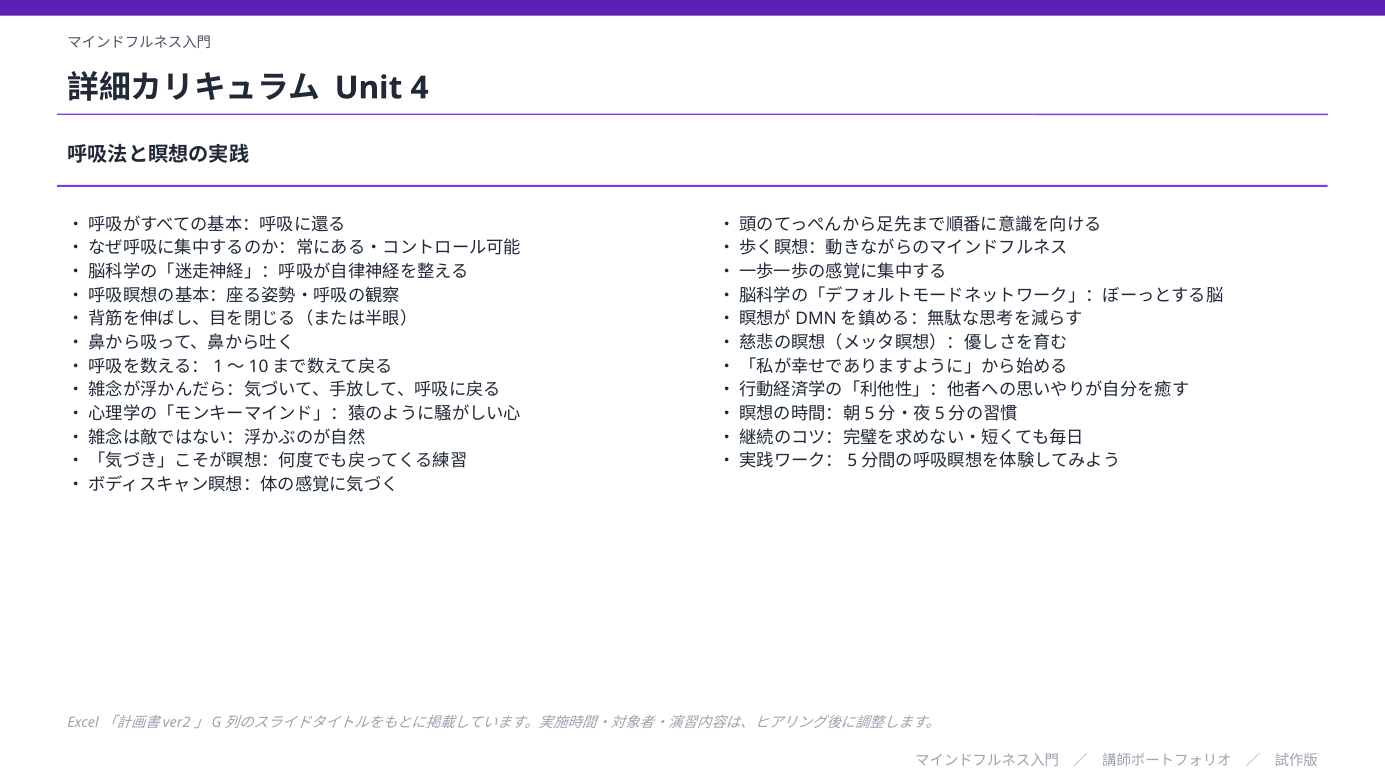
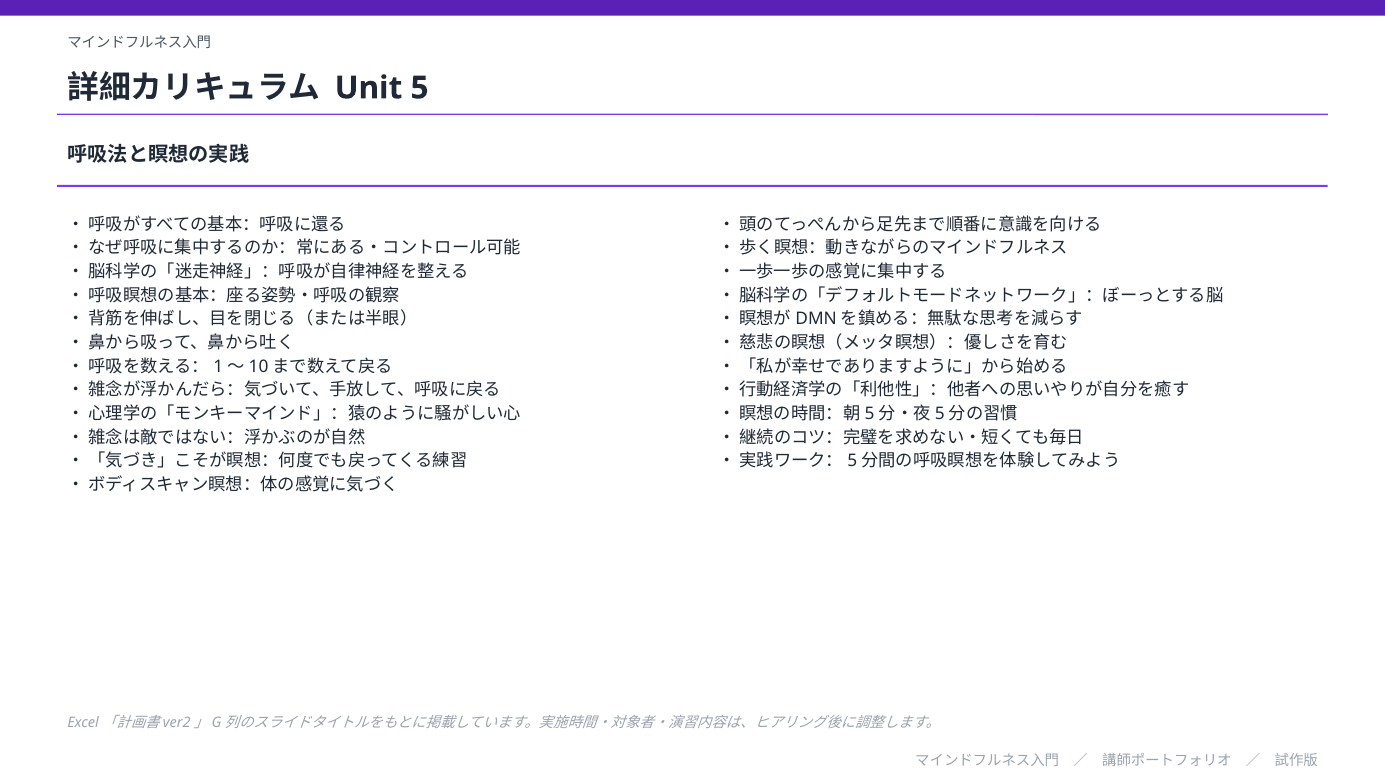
4: 4 -> 5 (420, 88)
